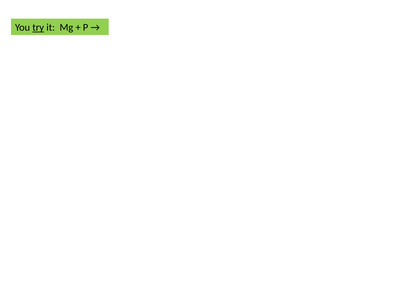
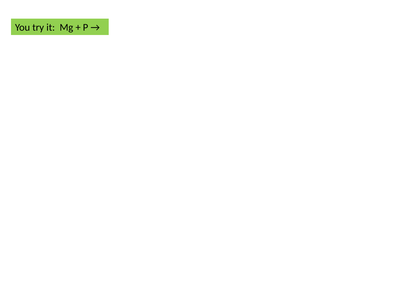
try underline: present -> none (38, 28)
